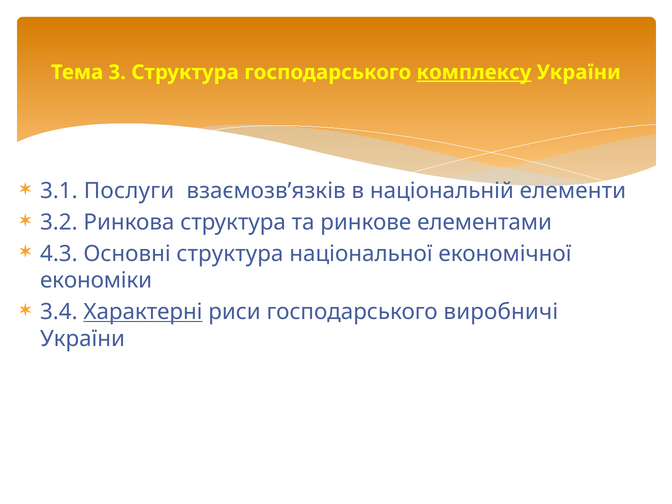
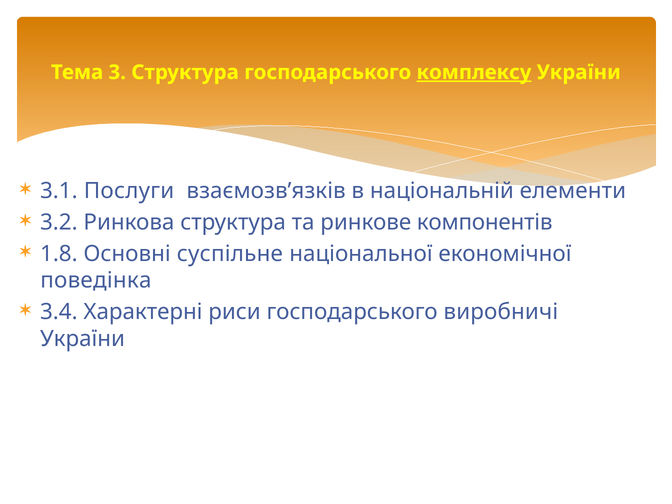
елементами: елементами -> компонентів (485, 222)
4.3: 4.3 -> 1.8 (59, 254)
Основні структура: структура -> суспільне (230, 254)
економіки: економіки -> поведінка (96, 281)
Характерні underline: present -> none (143, 312)
